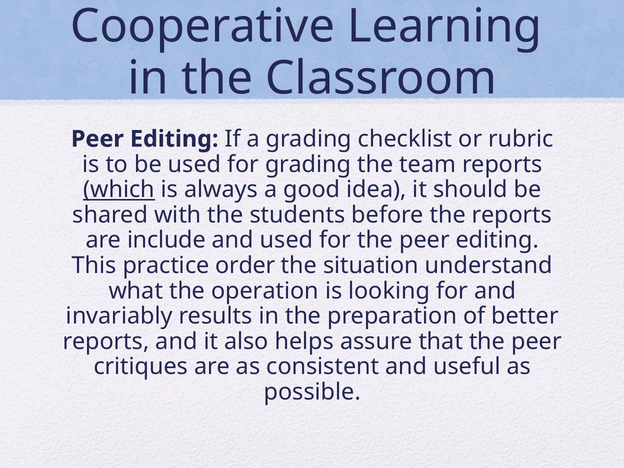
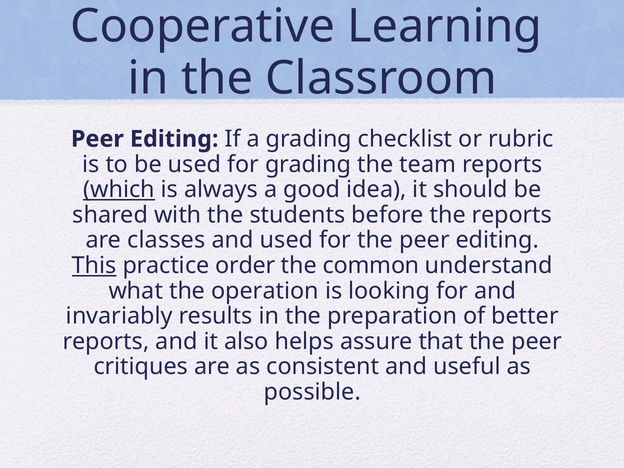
include: include -> classes (166, 240)
This underline: none -> present (94, 266)
situation: situation -> common (371, 266)
